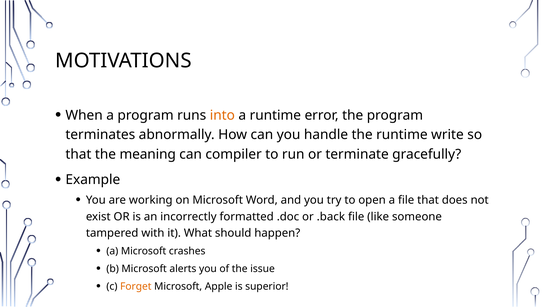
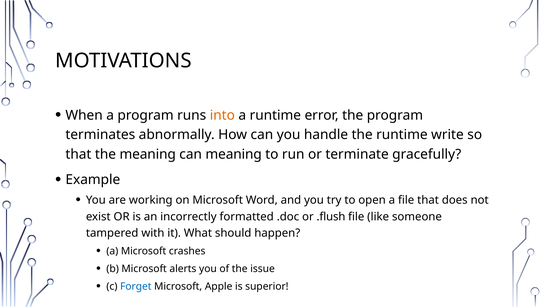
can compiler: compiler -> meaning (234, 155)
.back: .back -> .flush (331, 217)
Forget colour: orange -> blue (136, 286)
